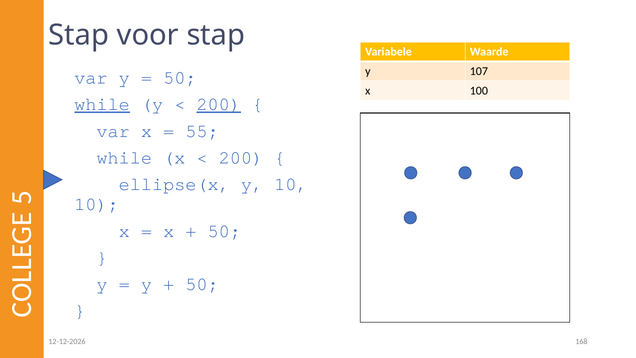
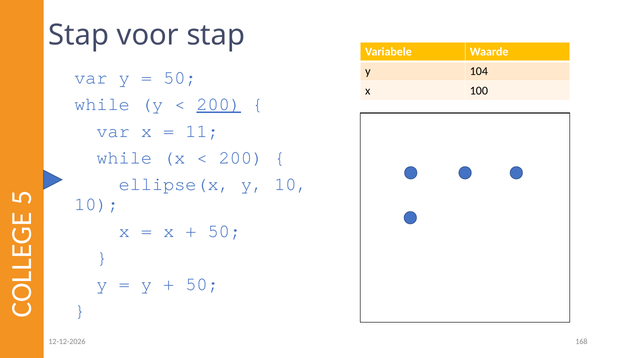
107: 107 -> 104 (479, 71)
while underline: present -> none (102, 104)
55: 55 -> 11 (202, 131)
